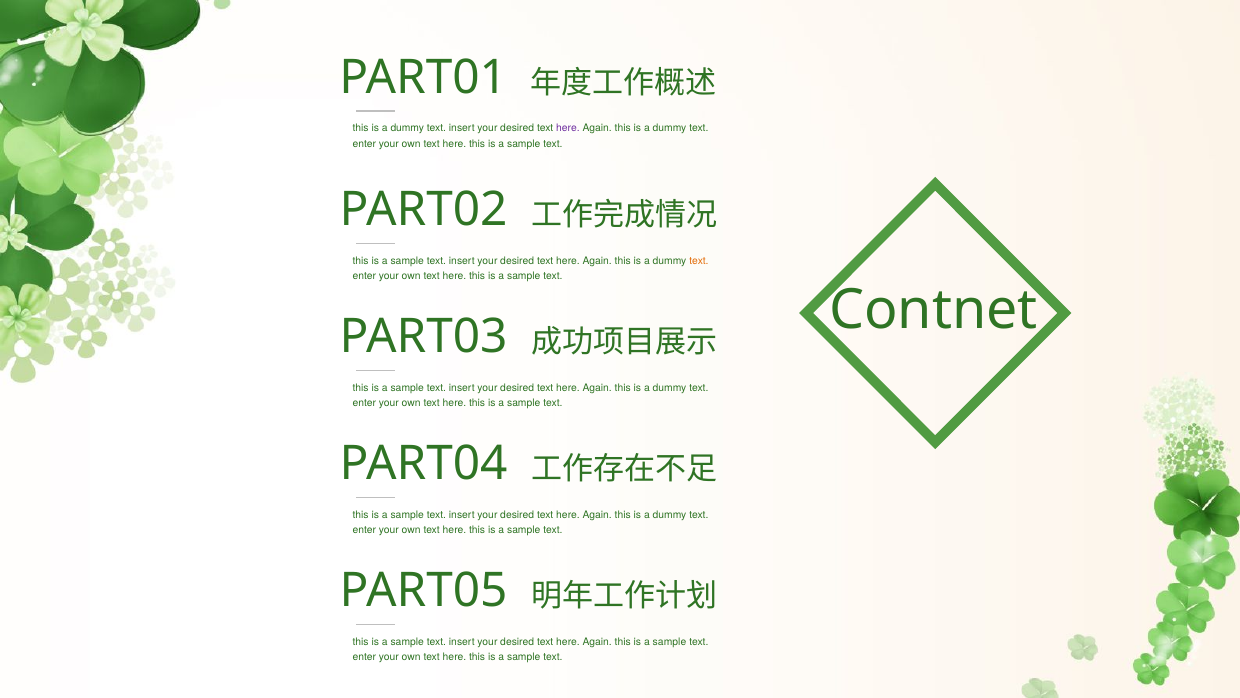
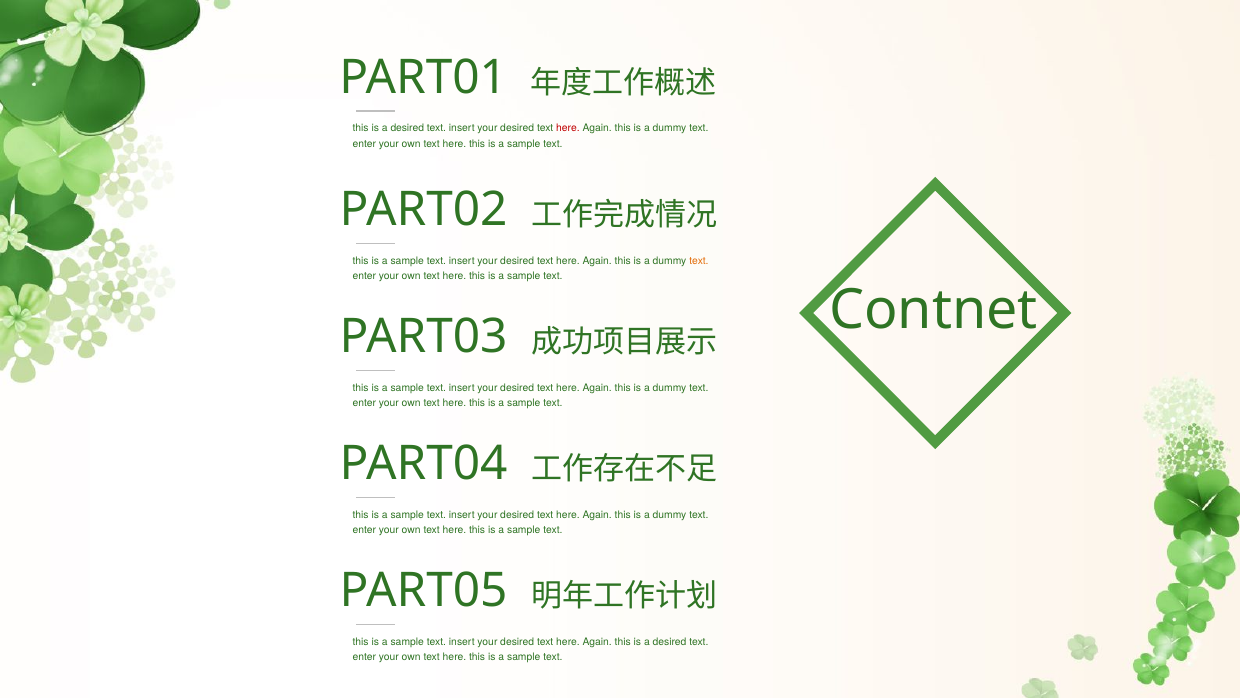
dummy: dummy -> desired (407, 128)
here colour: purple -> red (568, 128)
sample: sample -> desired (670, 641)
